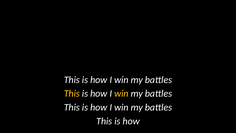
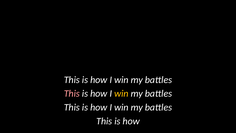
This colour: yellow -> pink (72, 93)
